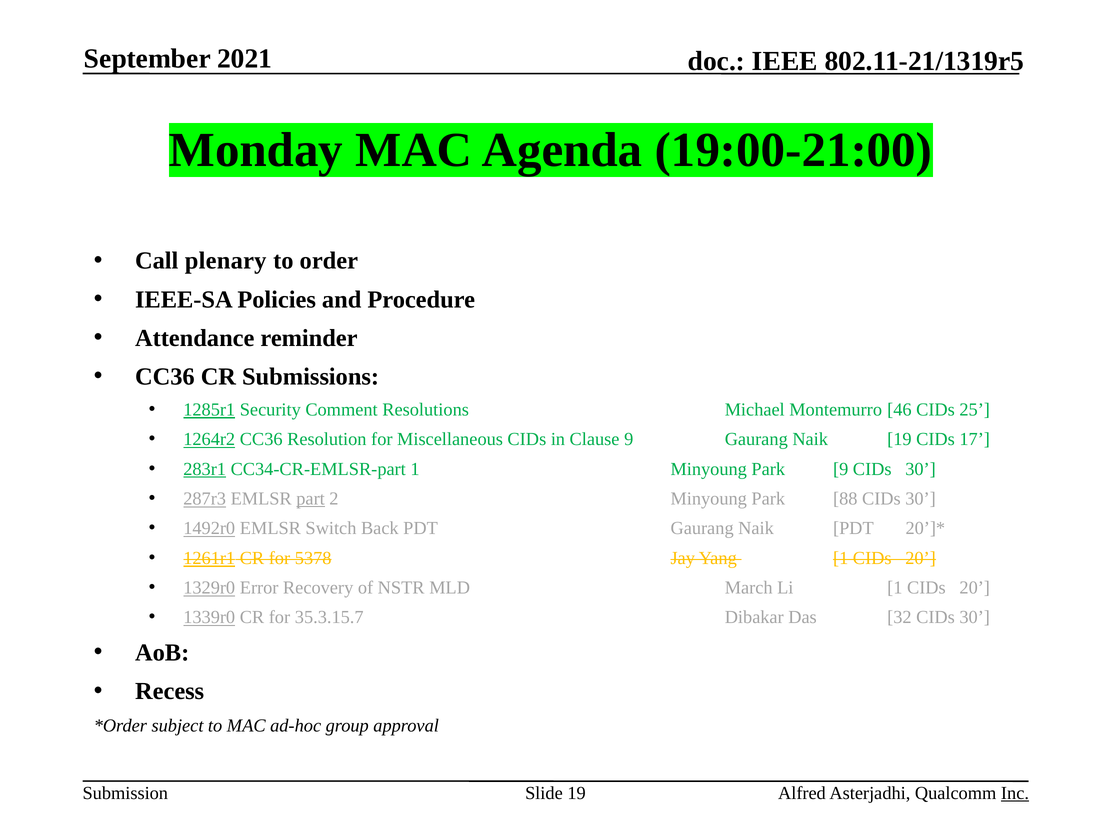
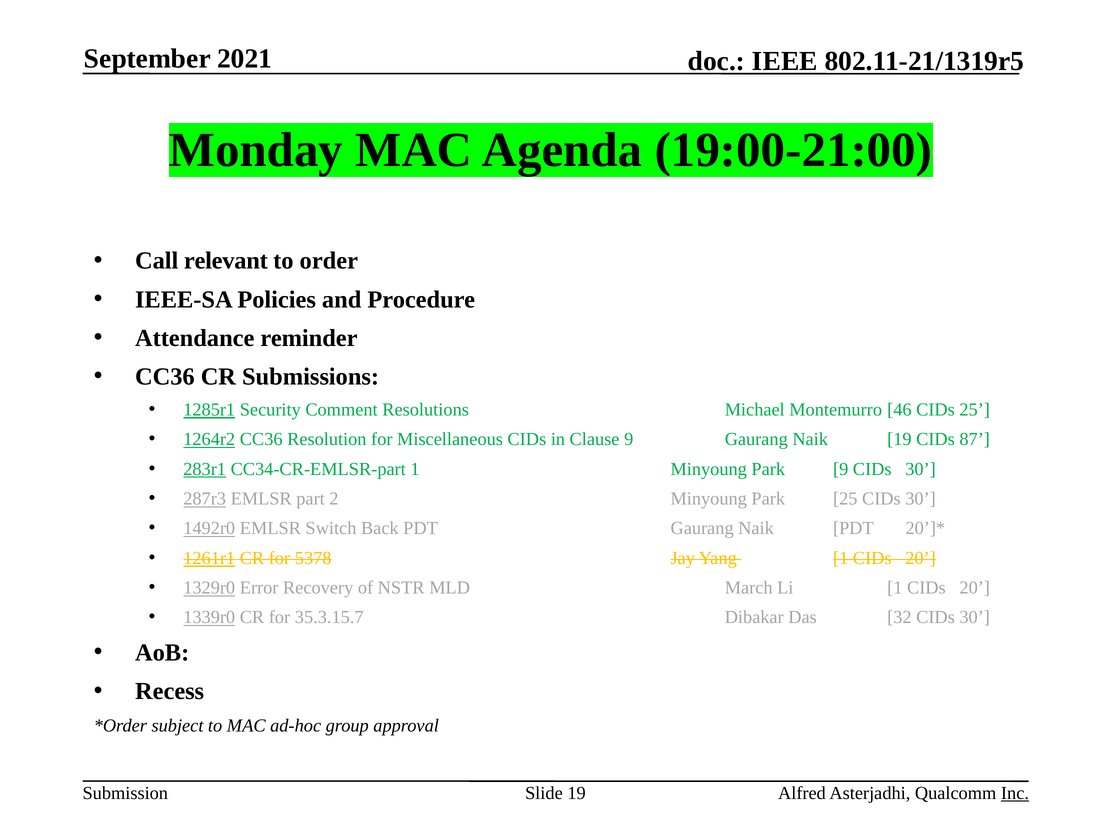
plenary: plenary -> relevant (226, 261)
17: 17 -> 87 (975, 439)
part underline: present -> none (311, 498)
Park 88: 88 -> 25 (845, 498)
